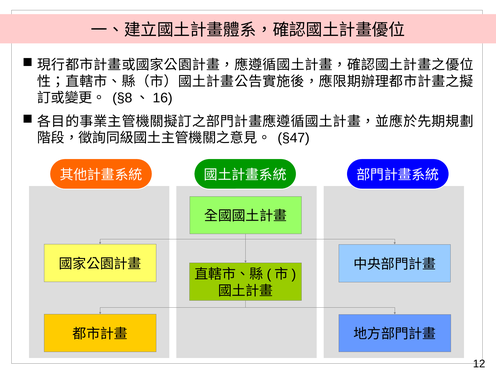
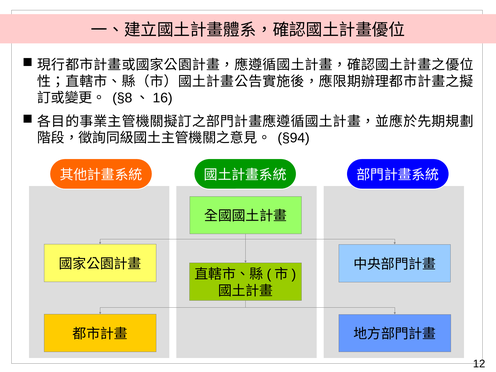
§47: §47 -> §94 (294, 138)
